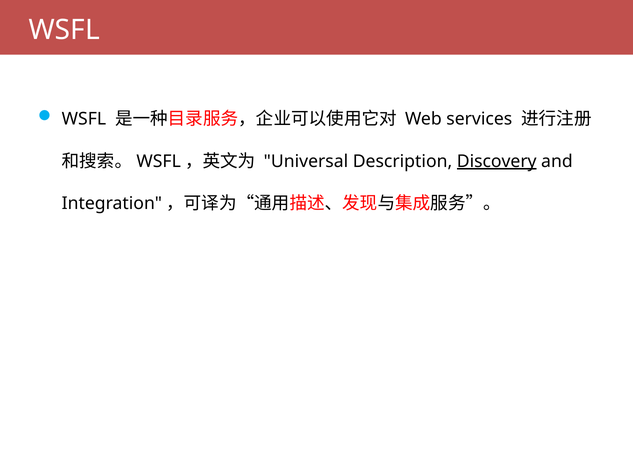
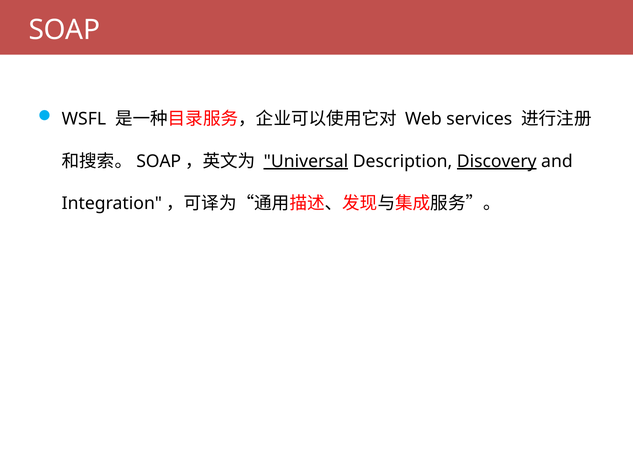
WSFL: WSFL -> SOAP (64, 30)
WSFL: WSFL -> SOAP (159, 161)
Universal underline: none -> present (306, 161)
